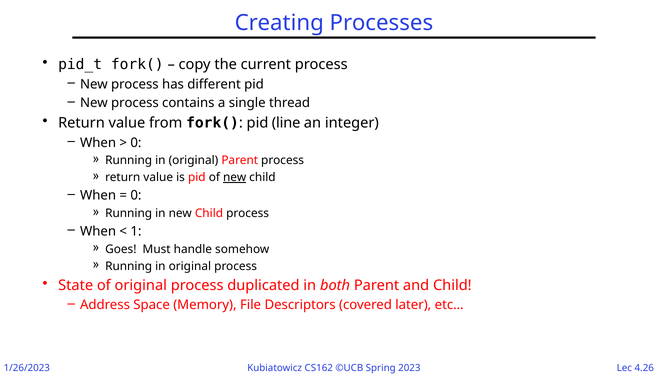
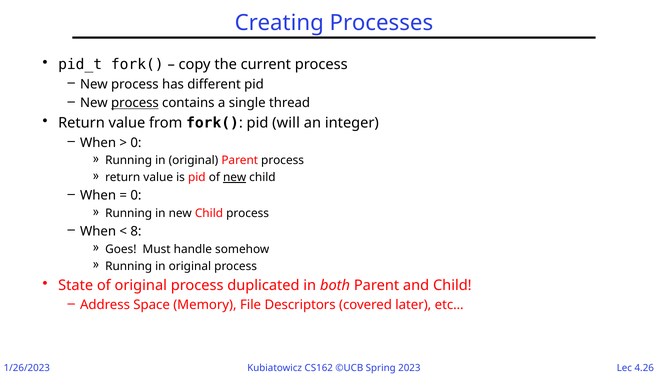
process underline: none -> present (135, 103)
line: line -> will (286, 123)
1: 1 -> 8 (136, 231)
